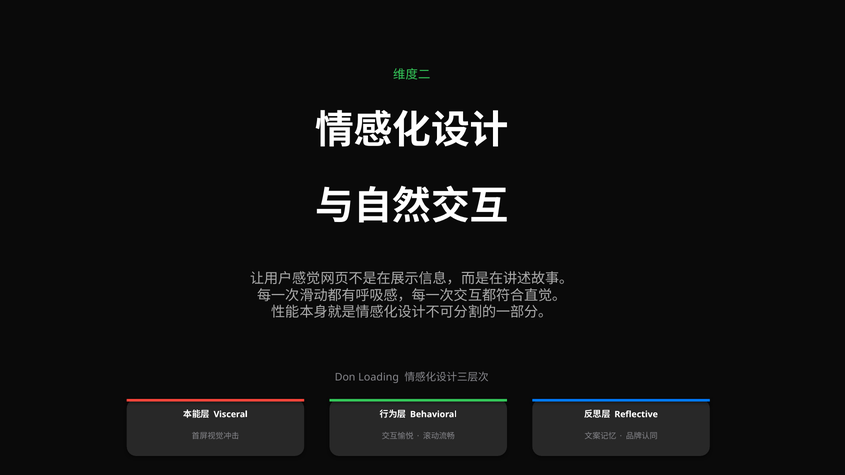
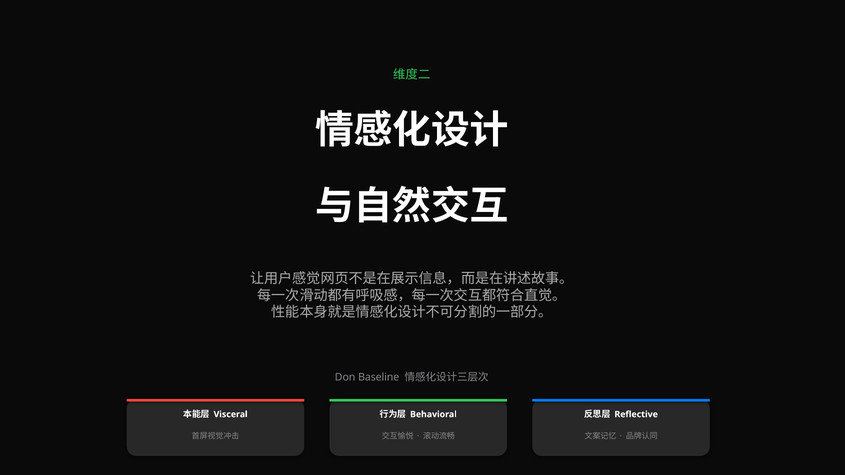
Loading: Loading -> Baseline (379, 378)
